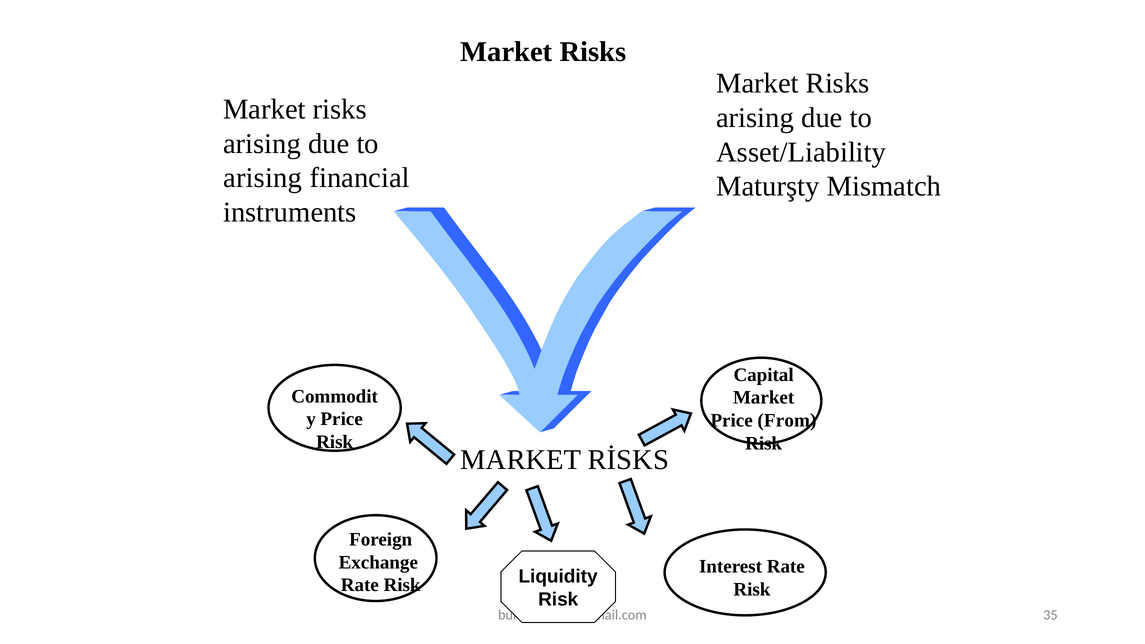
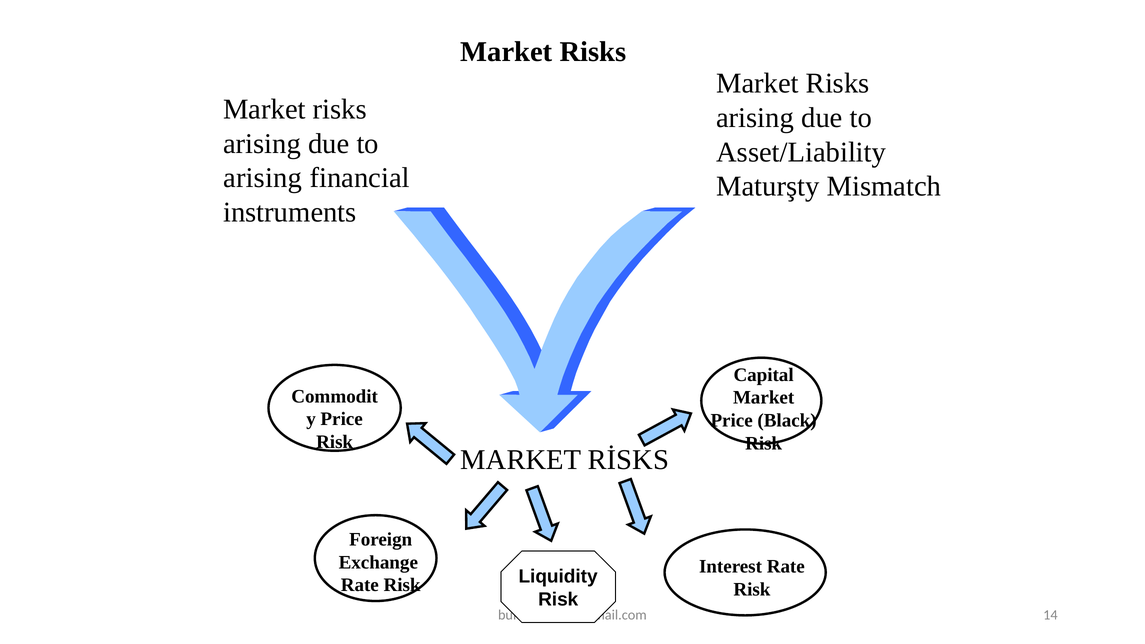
From: From -> Black (787, 421)
35: 35 -> 14 (1050, 615)
